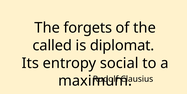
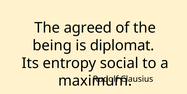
forgets: forgets -> agreed (88, 28)
called: called -> being (52, 45)
